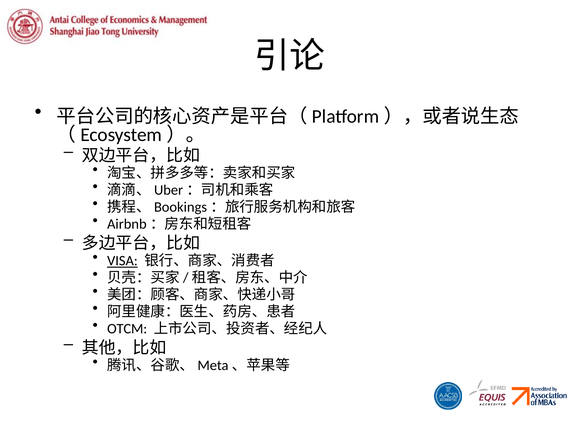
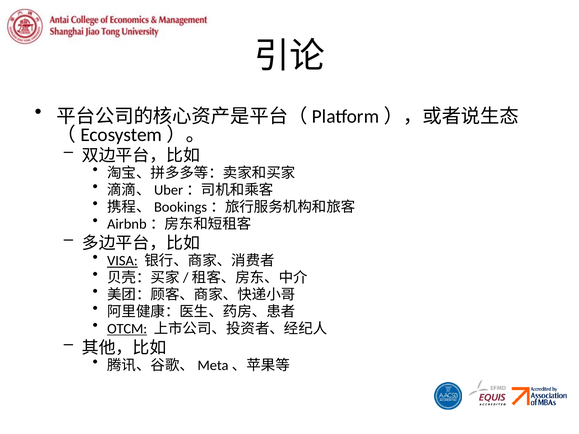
OTCM underline: none -> present (127, 329)
